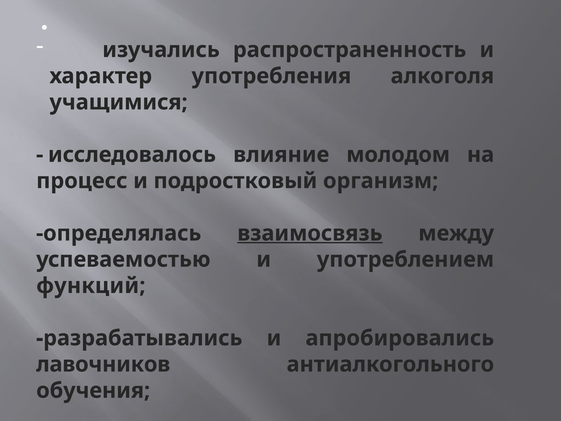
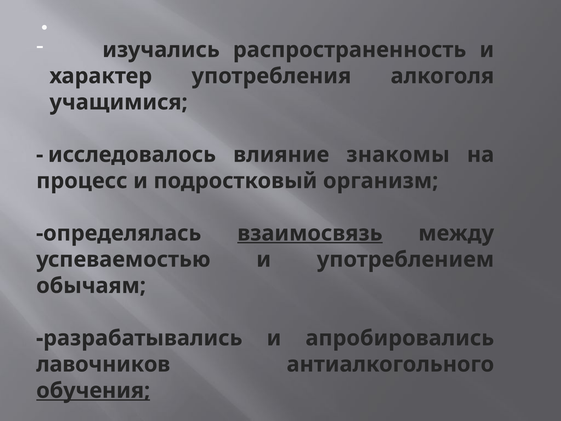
молодом: молодом -> знакомы (398, 155)
функций: функций -> обычаям (91, 286)
обучения underline: none -> present (93, 390)
